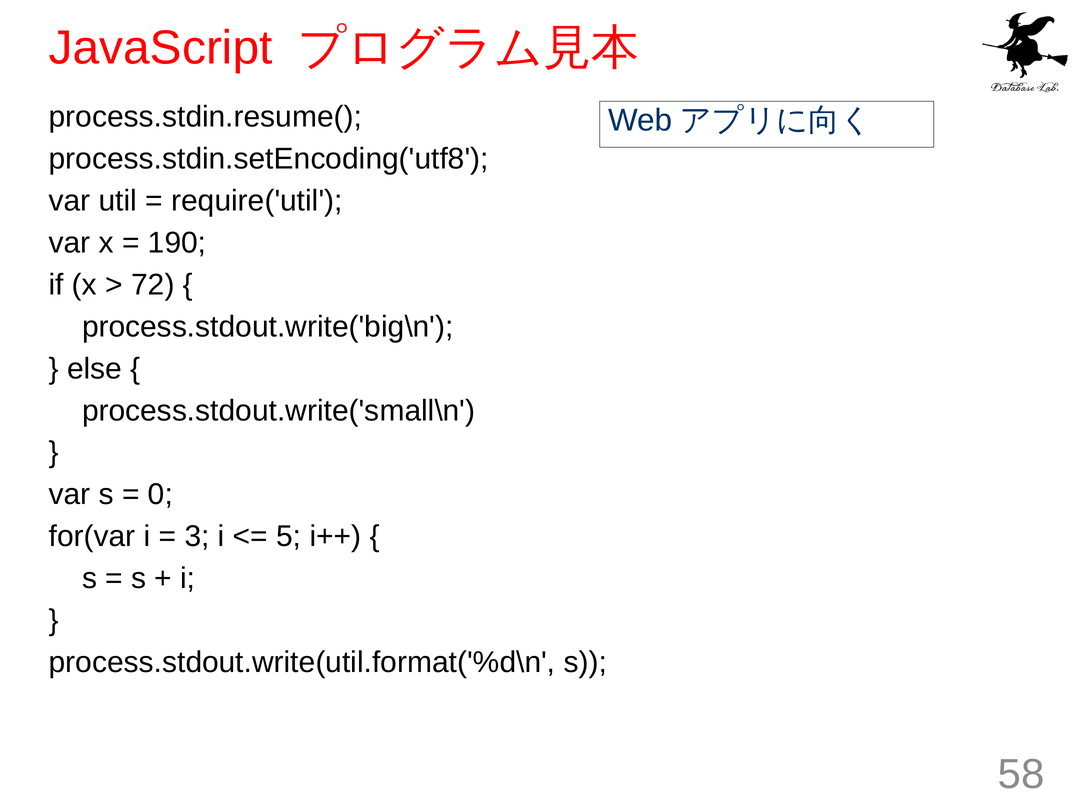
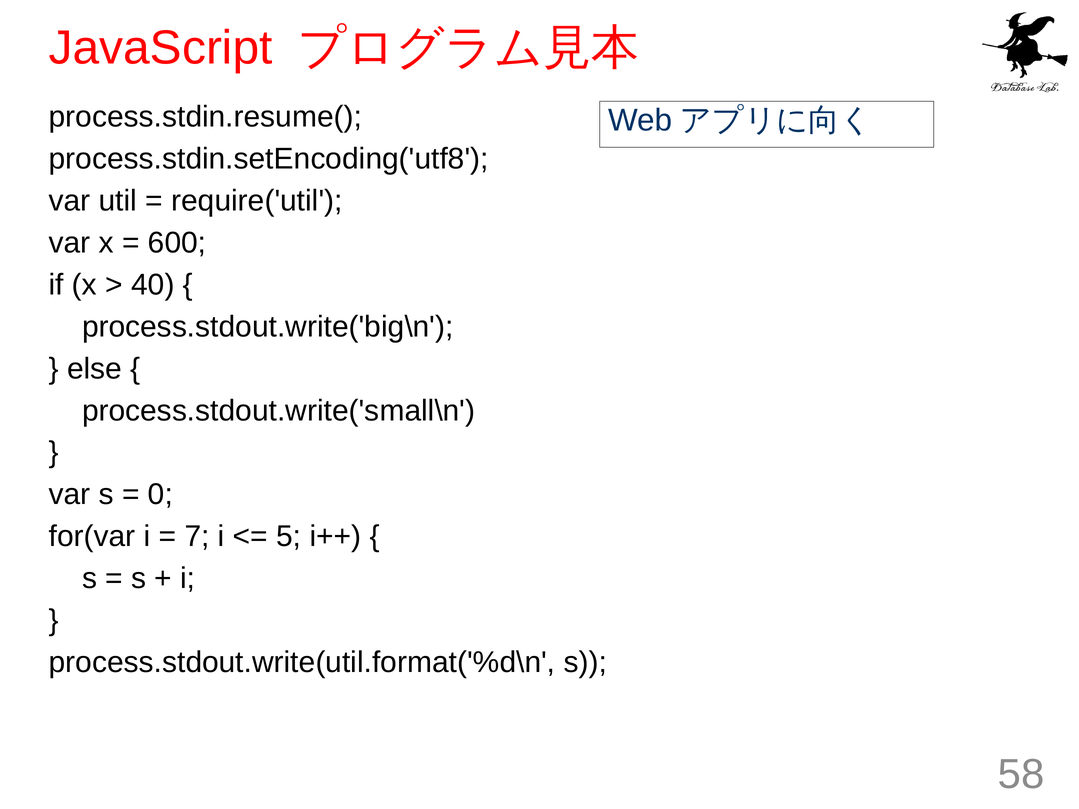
190: 190 -> 600 (177, 243)
72: 72 -> 40 (153, 285)
3: 3 -> 7 (197, 537)
